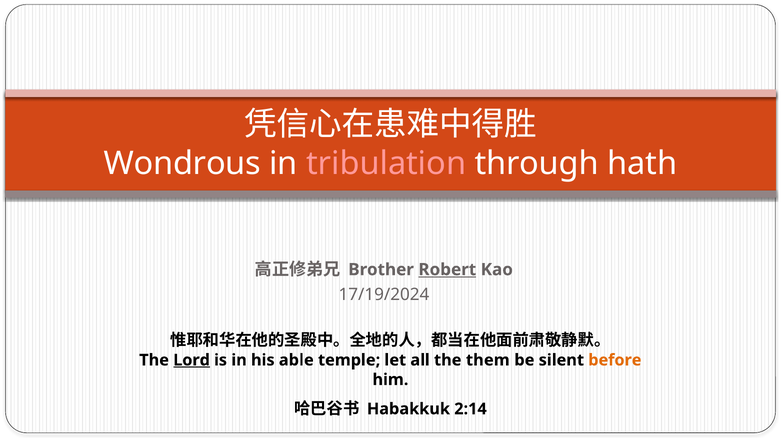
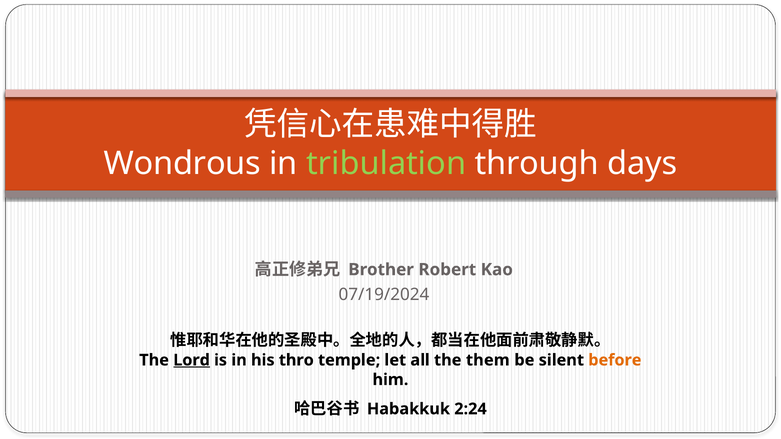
tribulation colour: pink -> light green (386, 164)
hath: hath -> days (642, 164)
Robert underline: present -> none (447, 270)
17/19/2024: 17/19/2024 -> 07/19/2024 (384, 295)
able: able -> thro (296, 360)
2:14: 2:14 -> 2:24 (470, 409)
